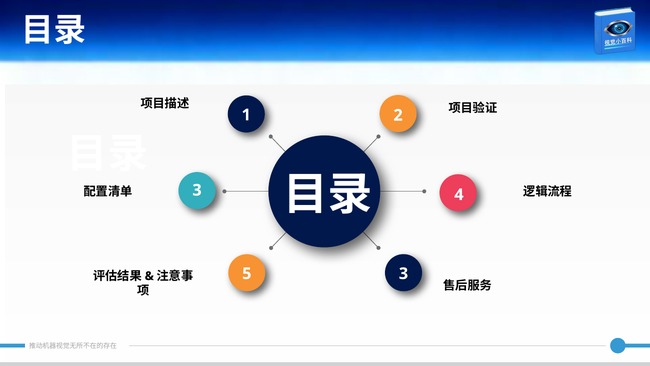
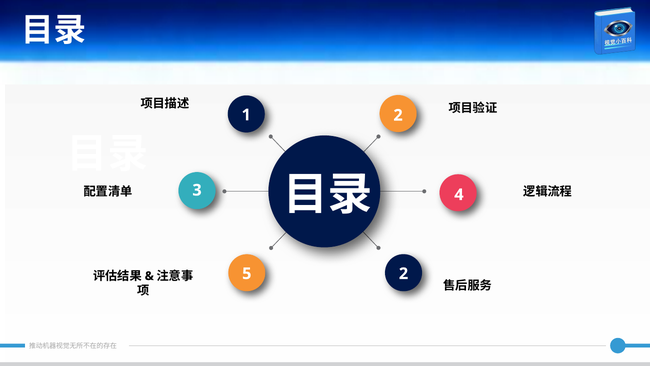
5 3: 3 -> 2 (404, 273)
